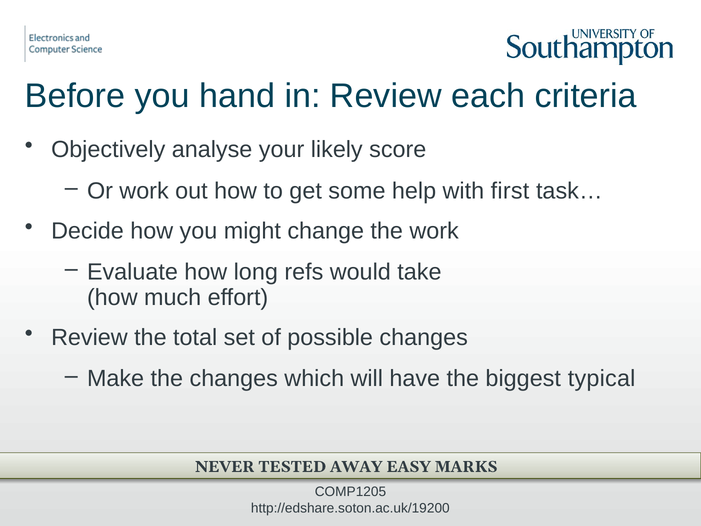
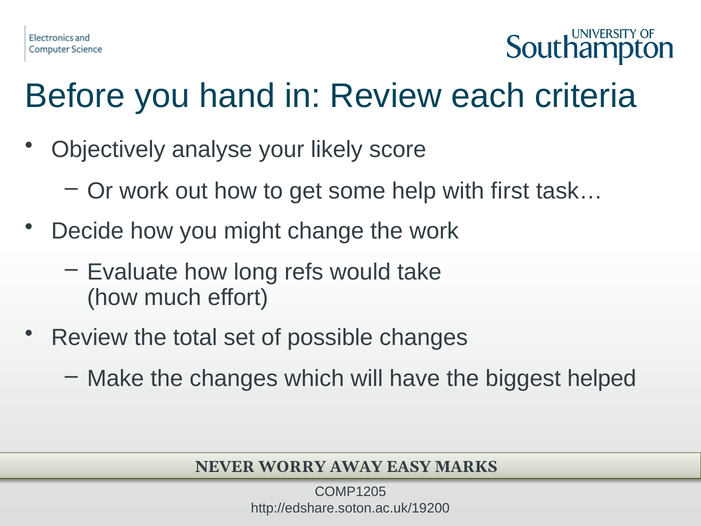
typical: typical -> helped (602, 379)
TESTED: TESTED -> WORRY (292, 467)
